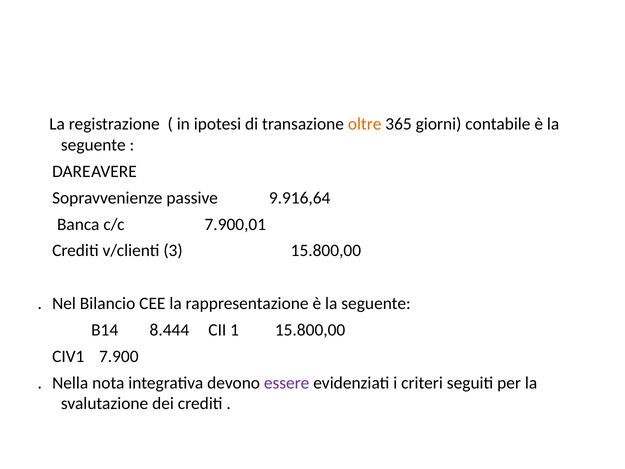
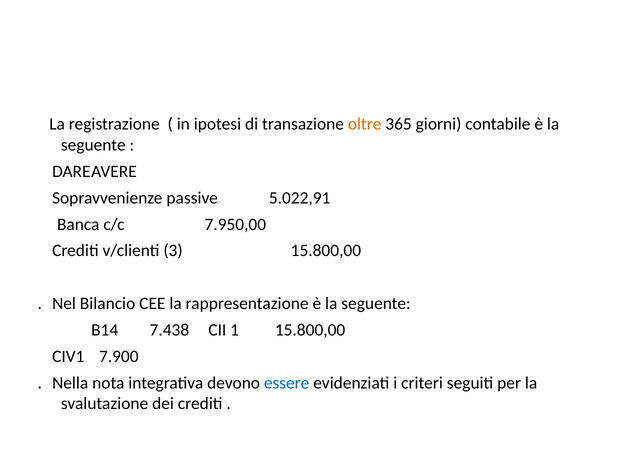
9.916,64: 9.916,64 -> 5.022,91 (300, 198)
7.900,01: 7.900,01 -> 7.950,00 (235, 224)
8.444: 8.444 -> 7.438 (169, 330)
essere colour: purple -> blue (287, 383)
